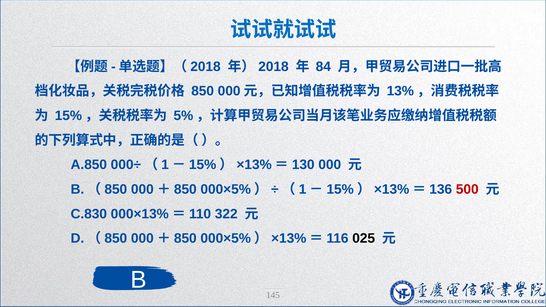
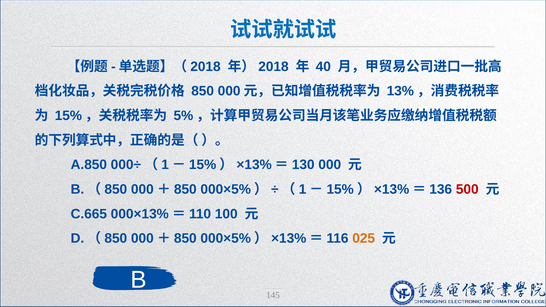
84: 84 -> 40 (323, 67)
C.830: C.830 -> C.665 (89, 214)
322: 322 -> 100 (226, 214)
025 colour: black -> orange (364, 239)
